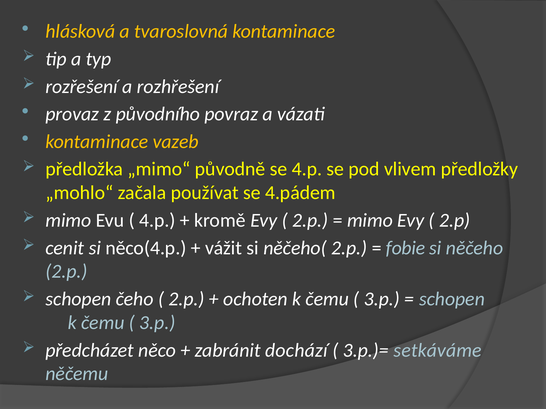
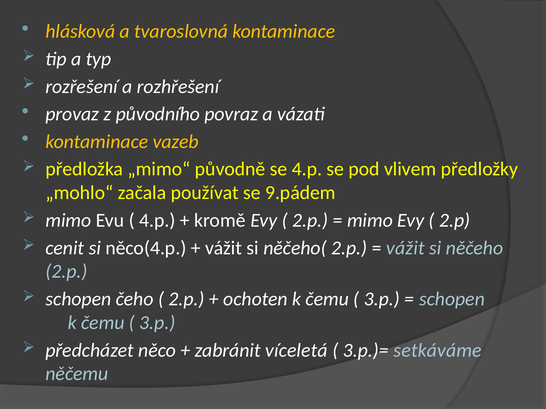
4.pádem: 4.pádem -> 9.pádem (300, 193)
fobie: fobie -> vážit (405, 248)
dochází: dochází -> víceletá (296, 351)
